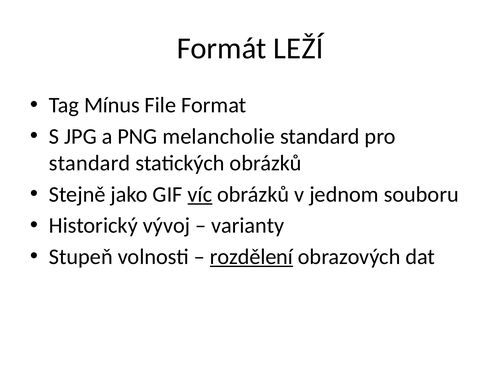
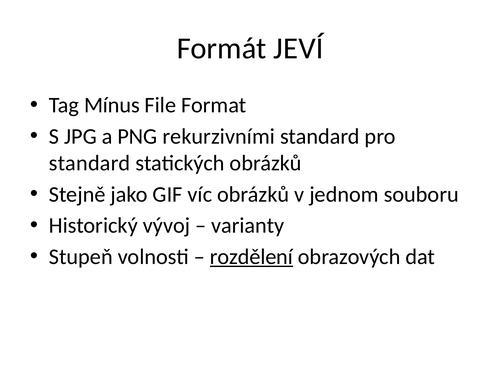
LEŽÍ: LEŽÍ -> JEVÍ (298, 48)
melancholie: melancholie -> rekurzivními (219, 136)
víc underline: present -> none (200, 194)
